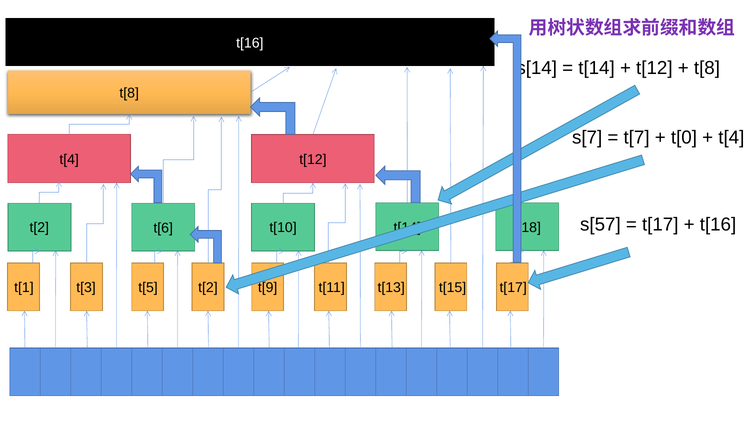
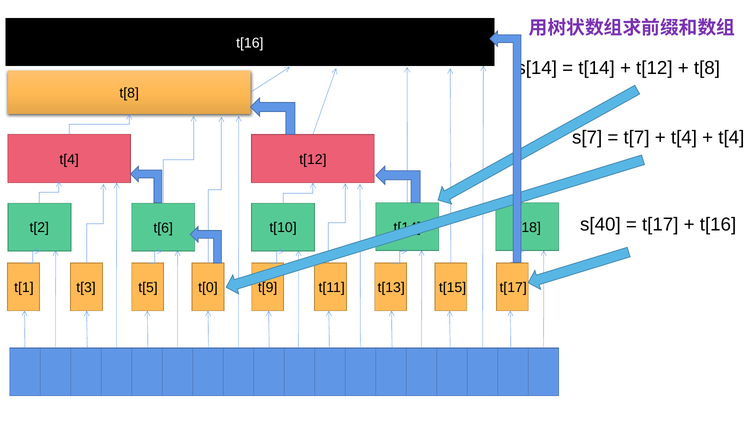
t[0: t[0 -> t[4 (684, 137)
s[57: s[57 -> s[40 (600, 225)
t[2: t[2 -> t[0 (208, 288)
